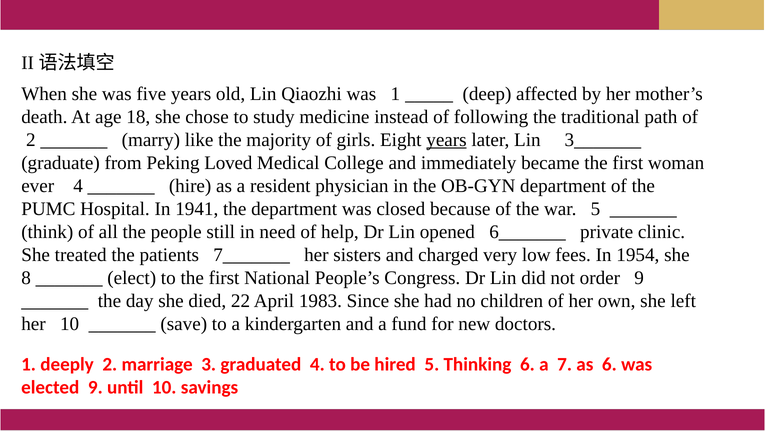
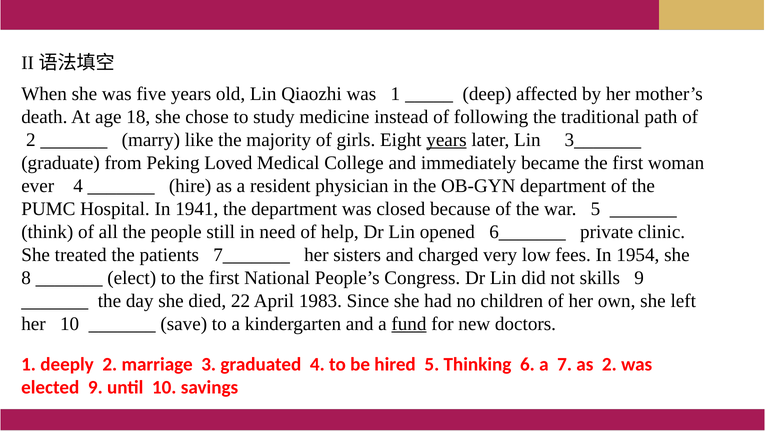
order: order -> skills (600, 277)
fund underline: none -> present (409, 323)
as 6: 6 -> 2 (609, 364)
